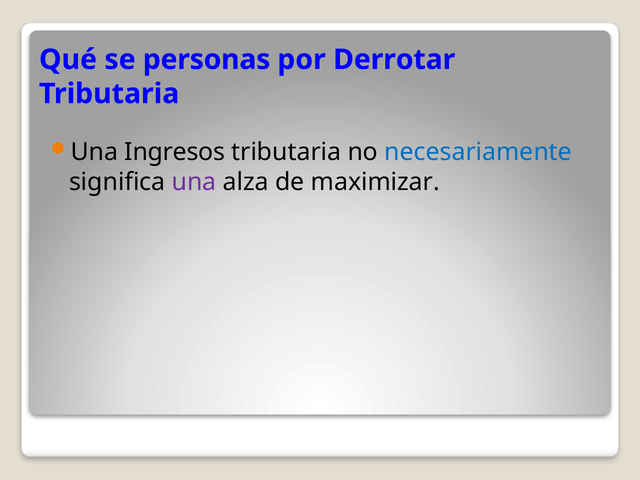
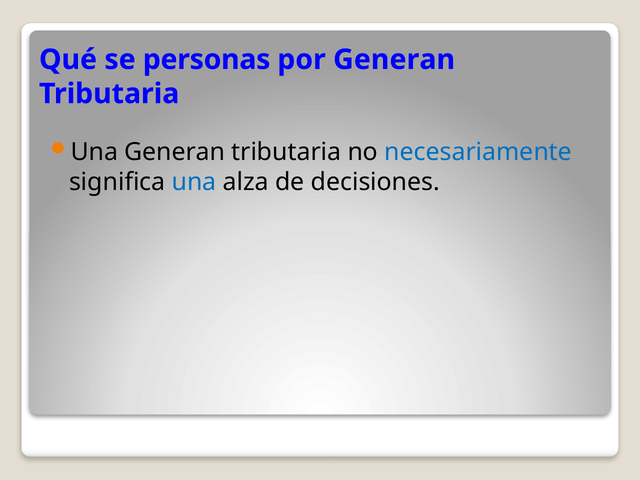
por Derrotar: Derrotar -> Generan (394, 60)
Una Ingresos: Ingresos -> Generan (175, 152)
una colour: purple -> blue (194, 182)
maximizar: maximizar -> decisiones (375, 182)
